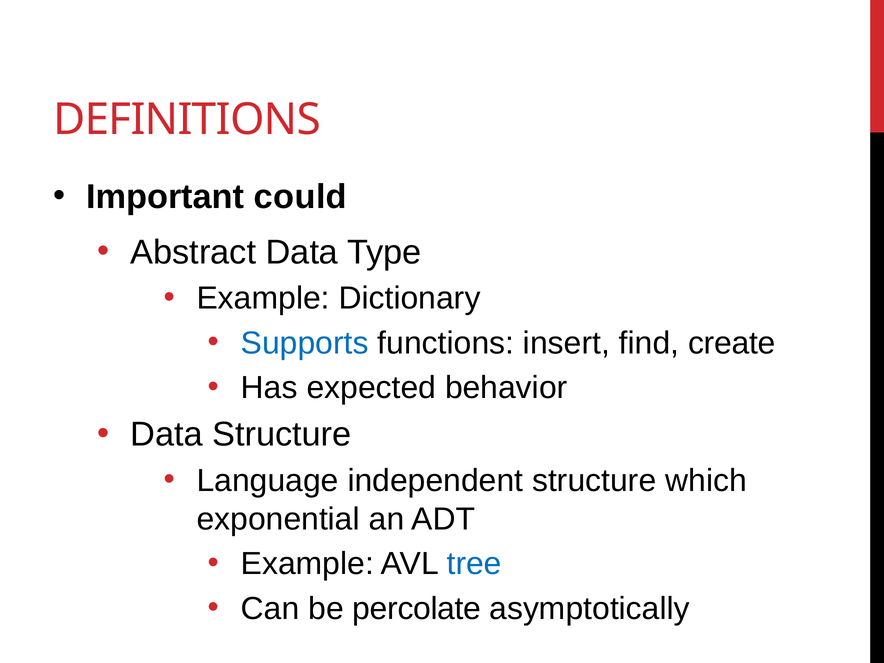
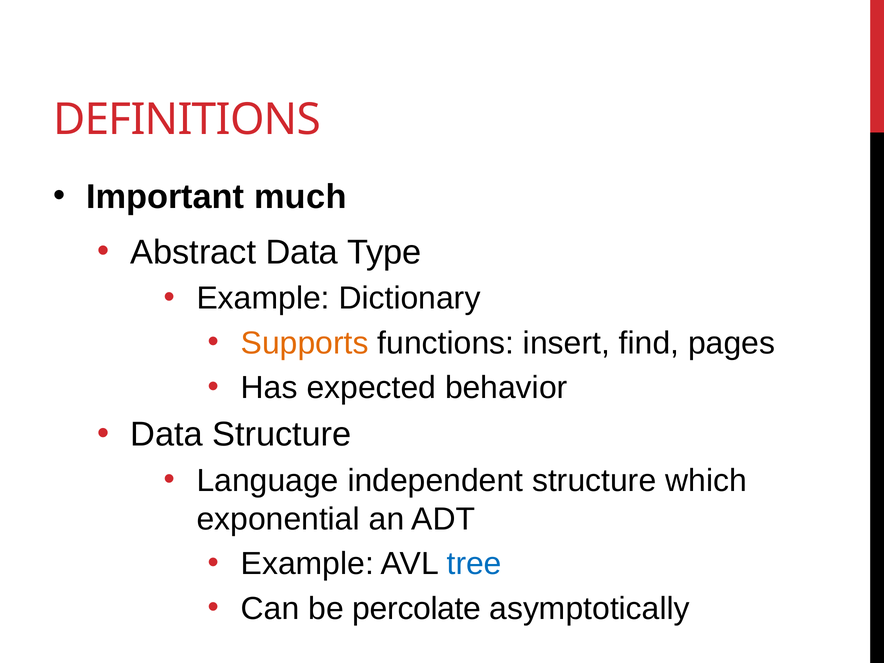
could: could -> much (300, 197)
Supports colour: blue -> orange (305, 343)
create: create -> pages (732, 343)
